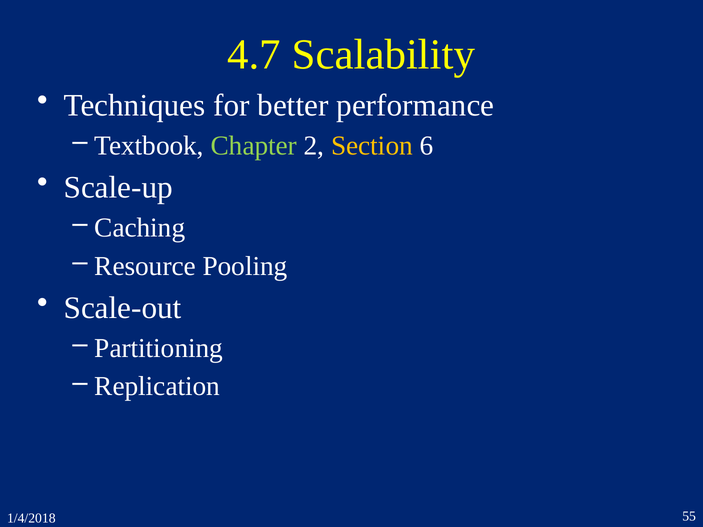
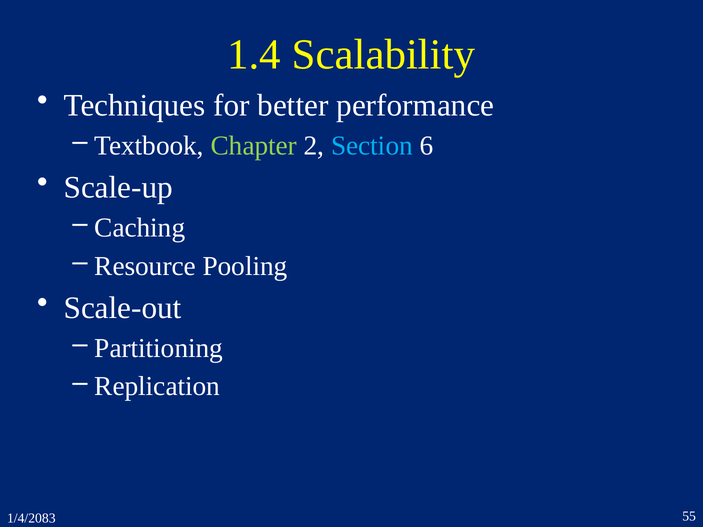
4.7: 4.7 -> 1.4 (254, 55)
Section colour: yellow -> light blue (372, 146)
1/4/2018: 1/4/2018 -> 1/4/2083 (31, 518)
